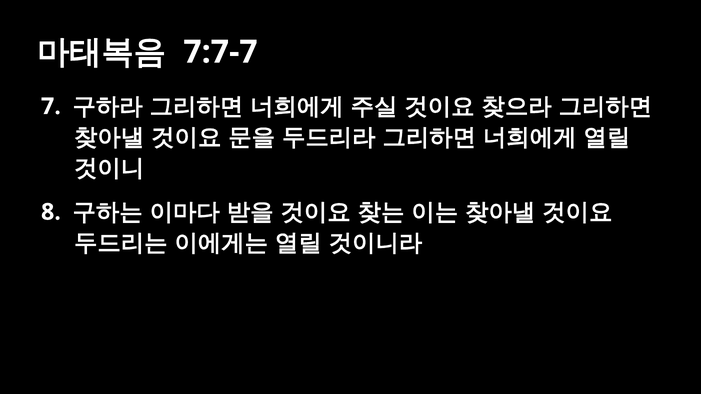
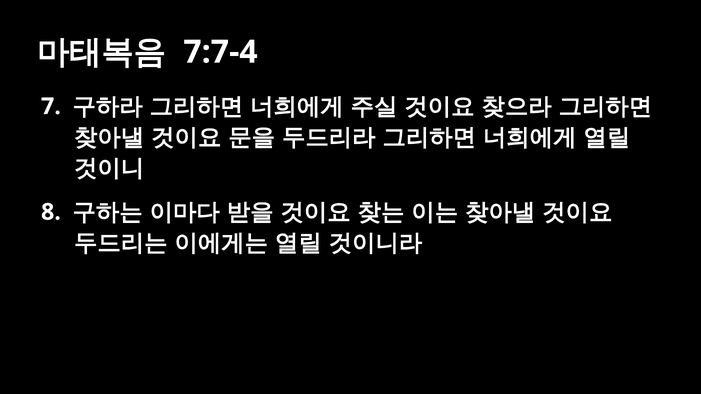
7:7-7: 7:7-7 -> 7:7-4 (220, 52)
